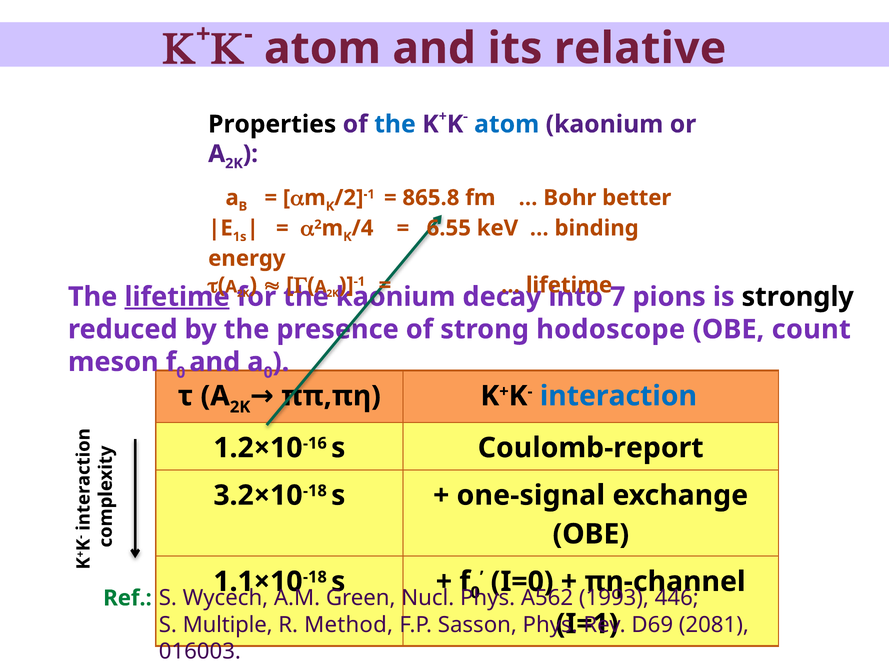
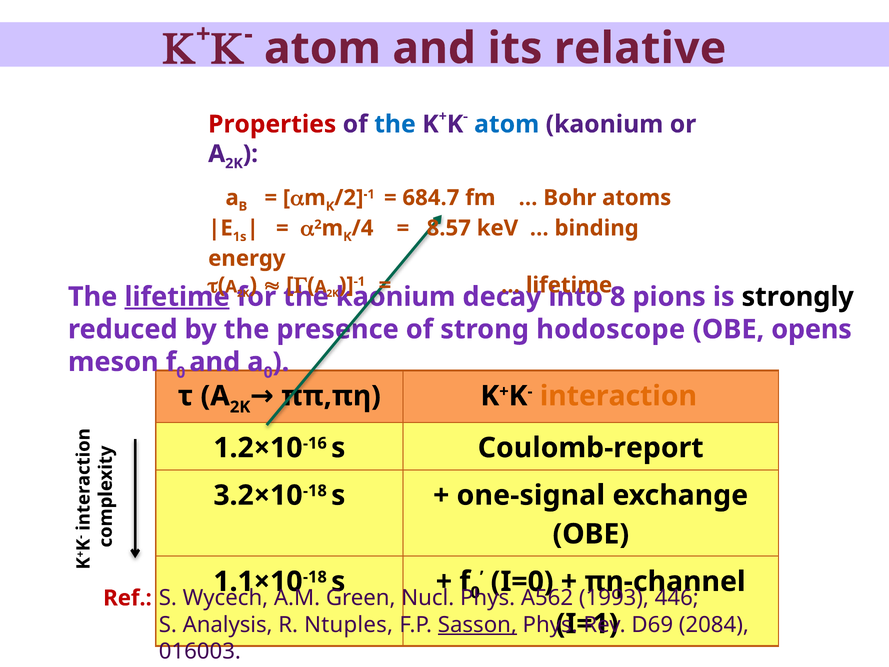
Properties colour: black -> red (272, 124)
865.8: 865.8 -> 684.7 (431, 198)
better: better -> atoms (637, 198)
6.55: 6.55 -> 8.57 (449, 228)
7: 7 -> 8 (618, 297)
count: count -> opens (812, 329)
interaction colour: blue -> orange (618, 396)
Ref colour: green -> red (128, 598)
Multiple: Multiple -> Analysis (228, 624)
Method: Method -> Ntuples (349, 624)
Sasson underline: none -> present (477, 624)
2081: 2081 -> 2084 (714, 624)
